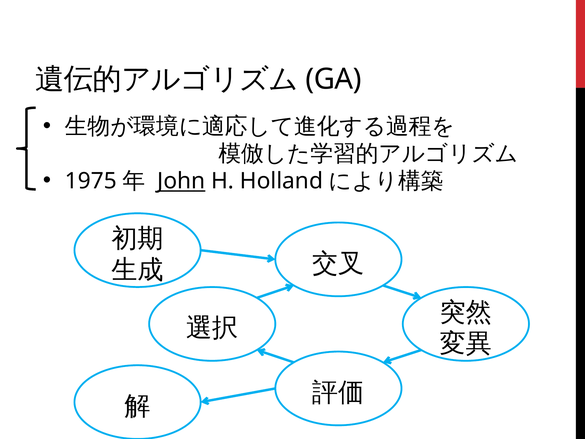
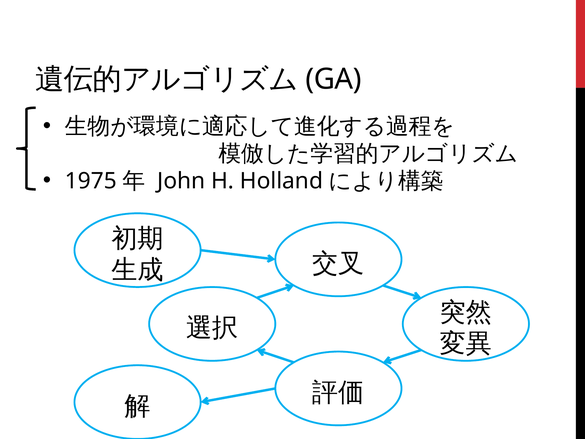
John underline: present -> none (181, 181)
